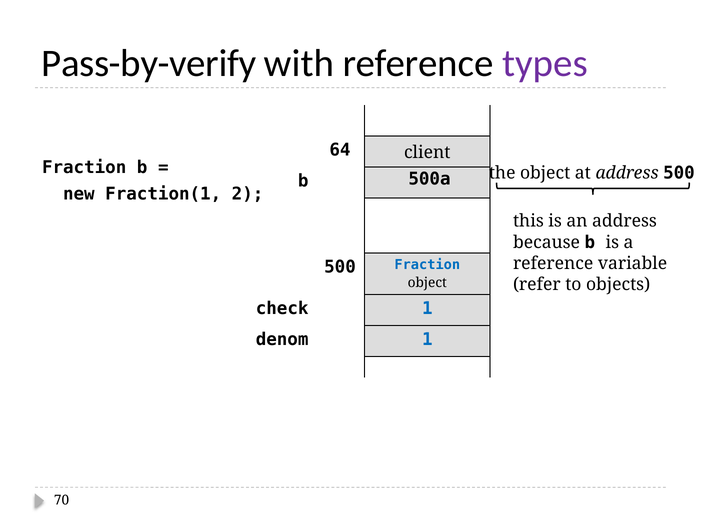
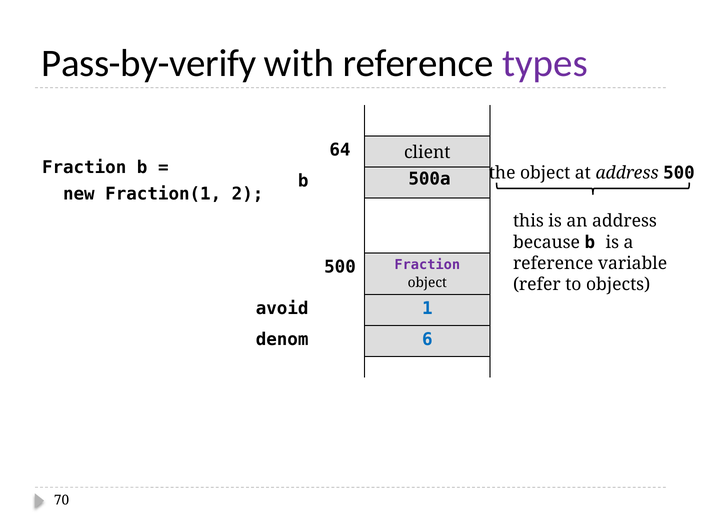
Fraction colour: blue -> purple (427, 265)
check: check -> avoid (282, 308)
denom 1: 1 -> 6 (427, 339)
